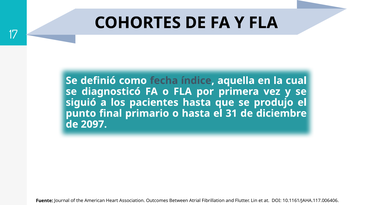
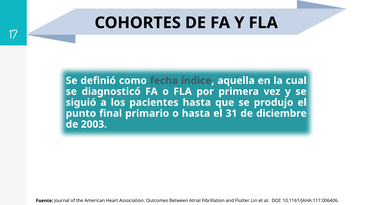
2097: 2097 -> 2003 (94, 125)
